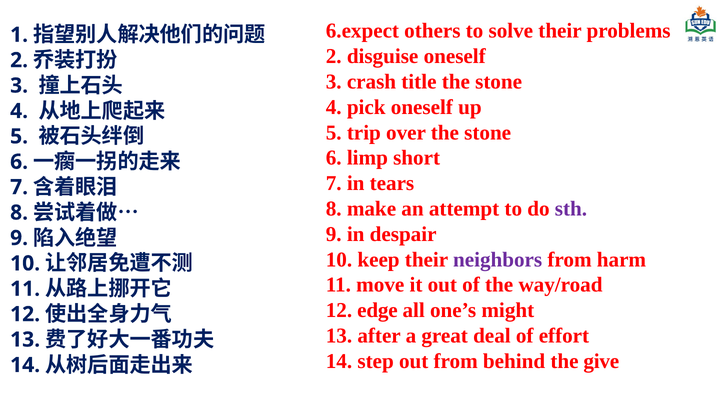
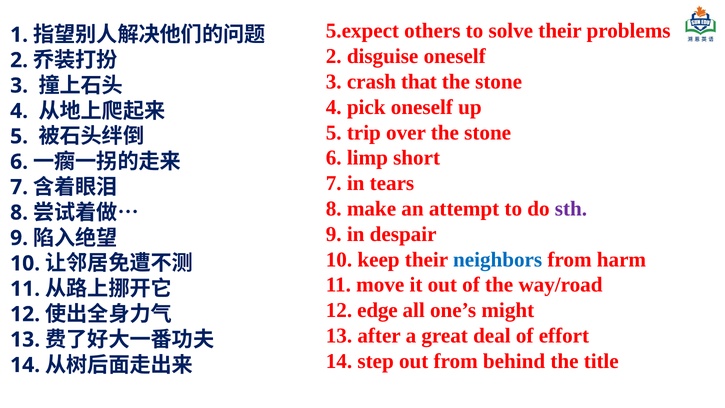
6.expect: 6.expect -> 5.expect (362, 31)
title: title -> that (419, 82)
neighbors colour: purple -> blue (498, 259)
give: give -> title (601, 361)
